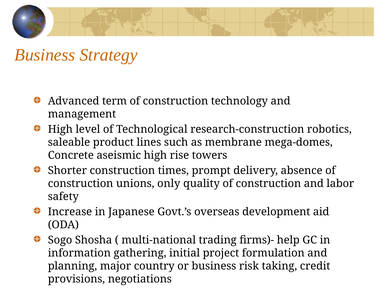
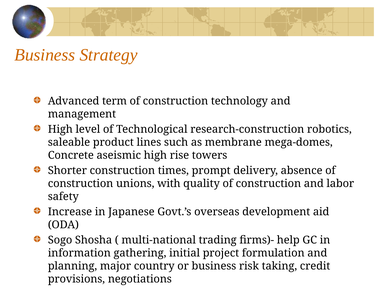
only: only -> with (169, 184)
